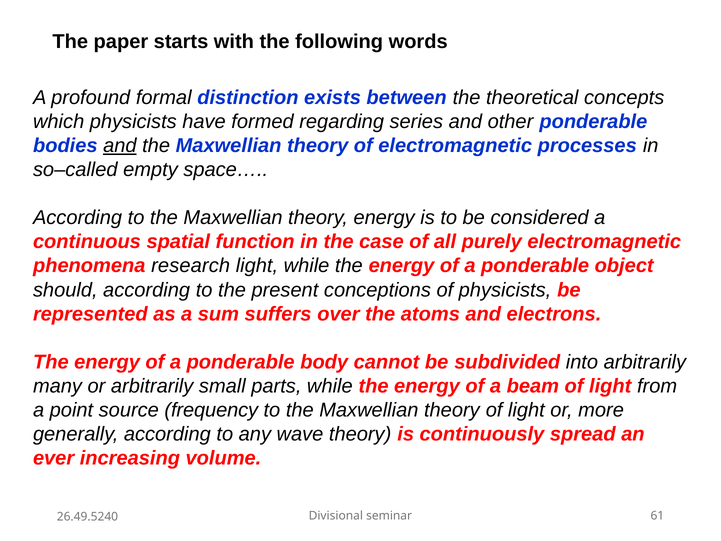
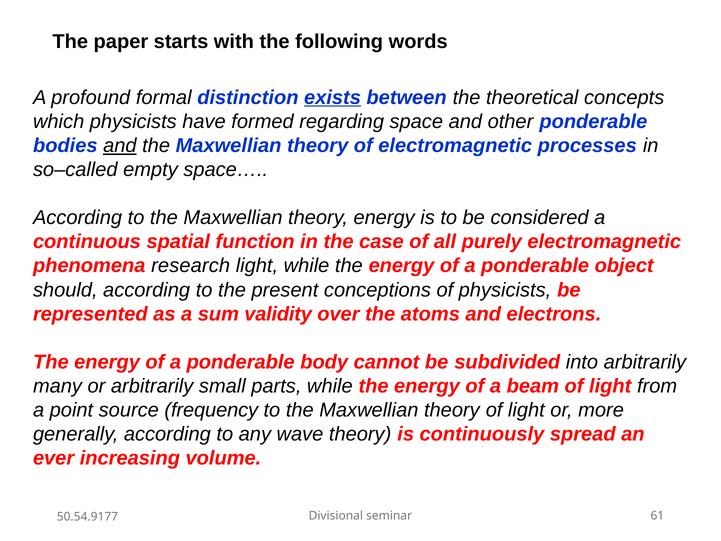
exists underline: none -> present (333, 97)
series: series -> space (416, 121)
suffers: suffers -> validity (278, 314)
26.49.5240: 26.49.5240 -> 50.54.9177 (87, 516)
